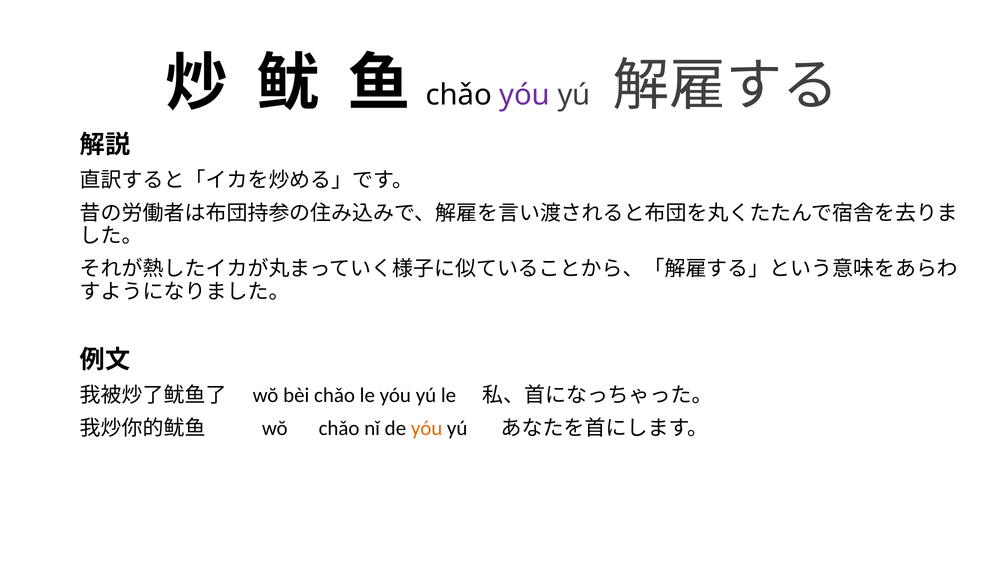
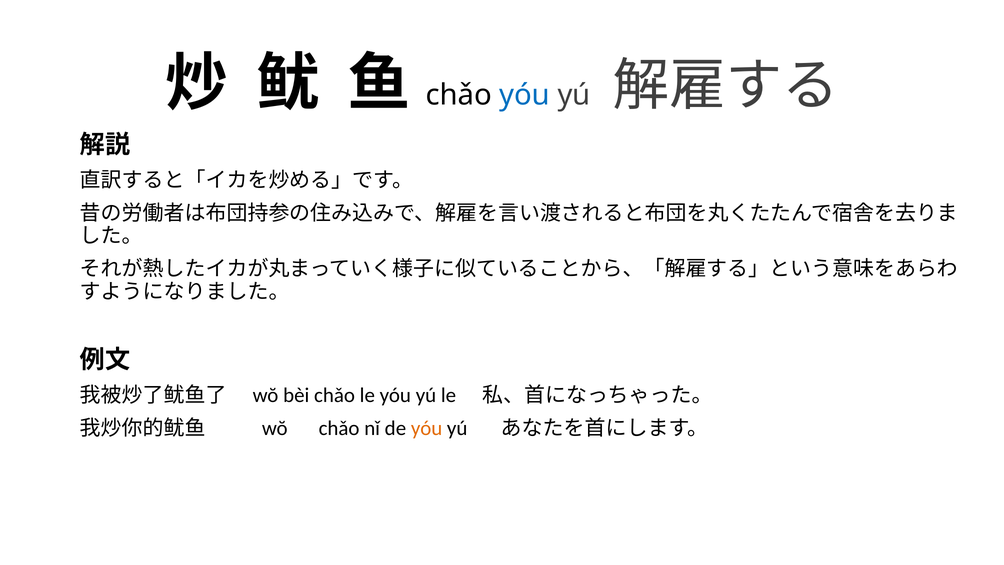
yóu colour: purple -> blue (525, 95)
